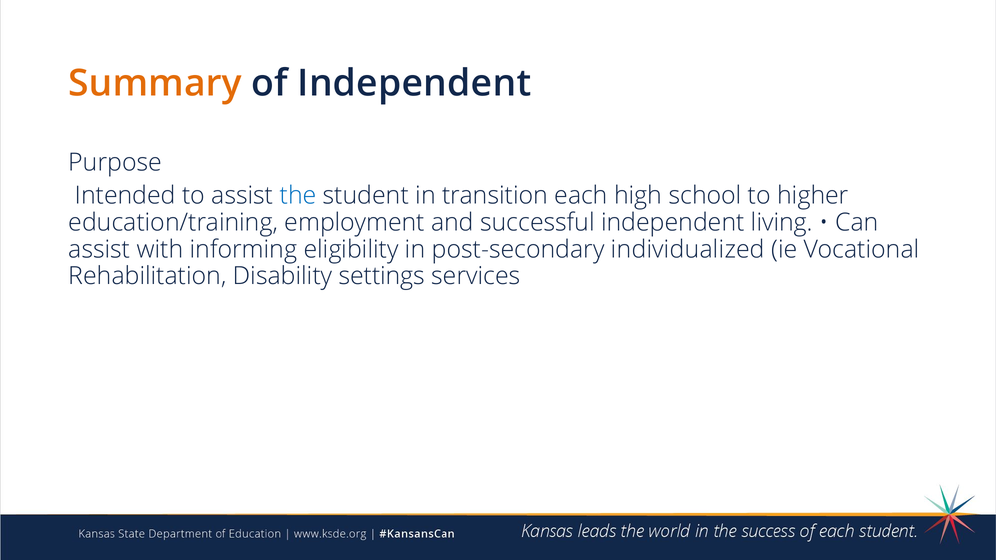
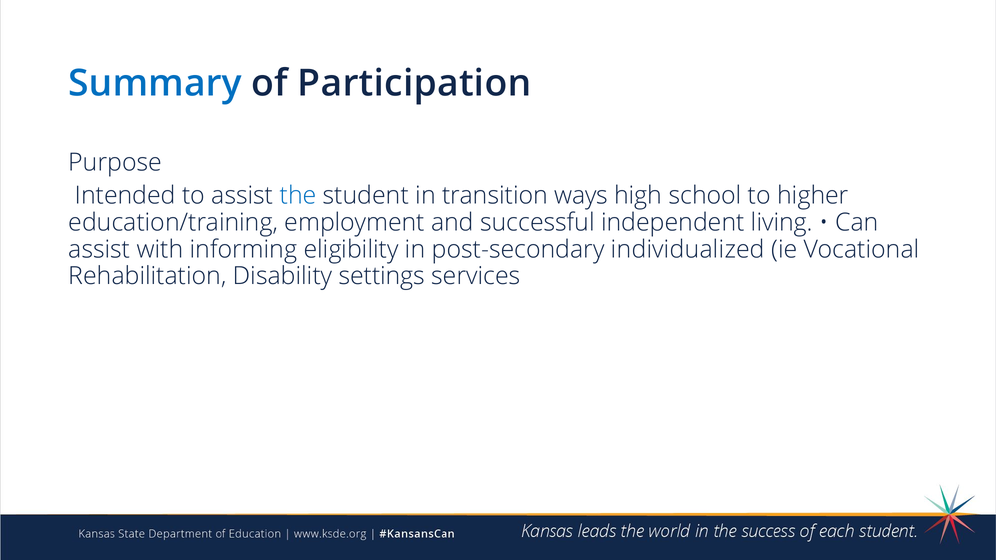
Summary colour: orange -> blue (155, 84)
of Independent: Independent -> Participation (414, 84)
each: each -> ways (581, 196)
